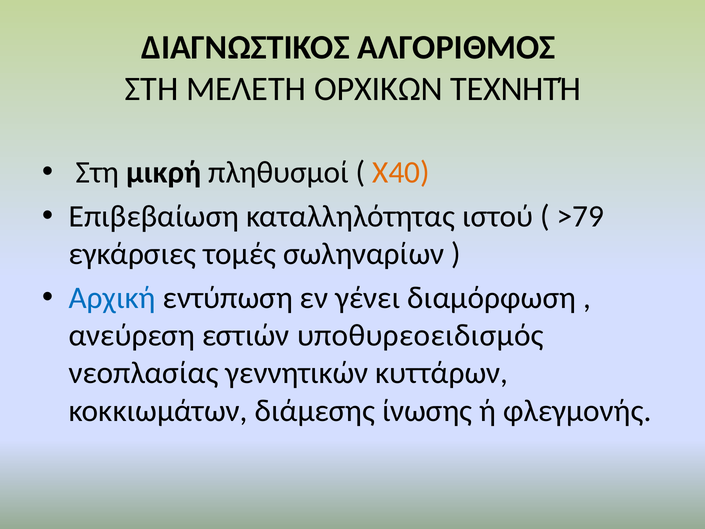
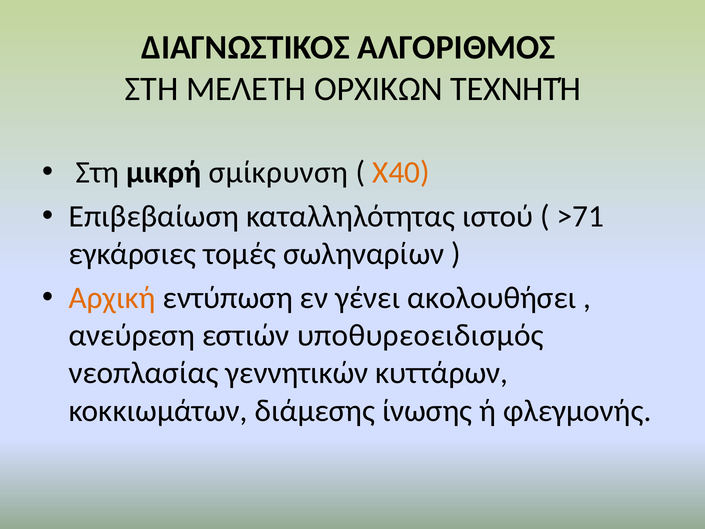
πληθυσμοί: πληθυσμοί -> σμίκρυνση (278, 172)
>79: >79 -> >71 (580, 216)
Αρχική colour: blue -> orange (112, 298)
διαμόρφωση: διαμόρφωση -> ακολουθήσει (492, 298)
